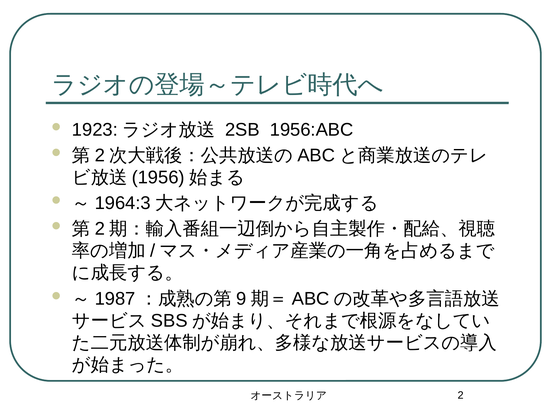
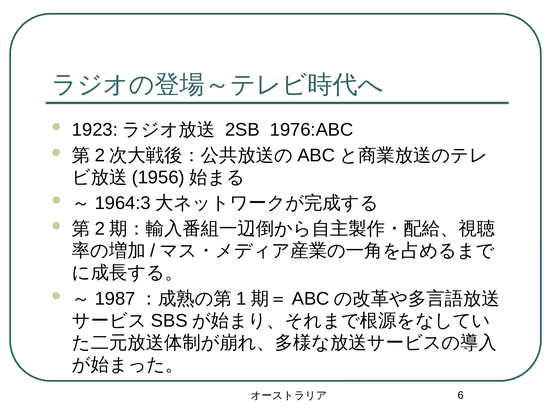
1956:ABC: 1956:ABC -> 1976:ABC (312, 130)
9: 9 -> 1 (241, 298)
2: 2 -> 6 (461, 395)
